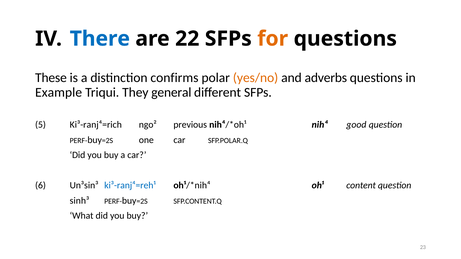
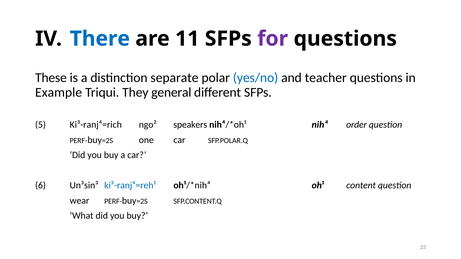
22: 22 -> 11 (187, 39)
for colour: orange -> purple (273, 39)
confirms: confirms -> separate (174, 78)
yes/no colour: orange -> blue (256, 78)
adverbs: adverbs -> teacher (326, 78)
previous: previous -> speakers (190, 125)
good: good -> order (357, 125)
sinh³: sinh³ -> wear (80, 201)
